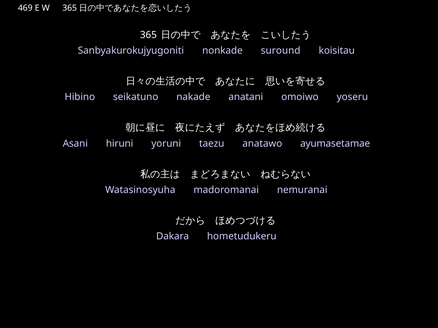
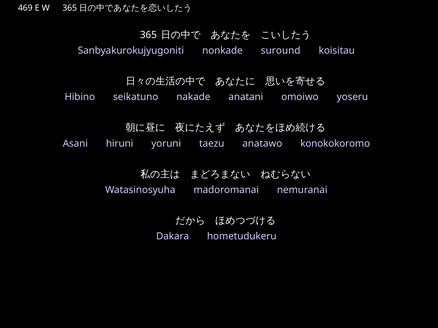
ayumasetamae: ayumasetamae -> konokokoromo (335, 144)
